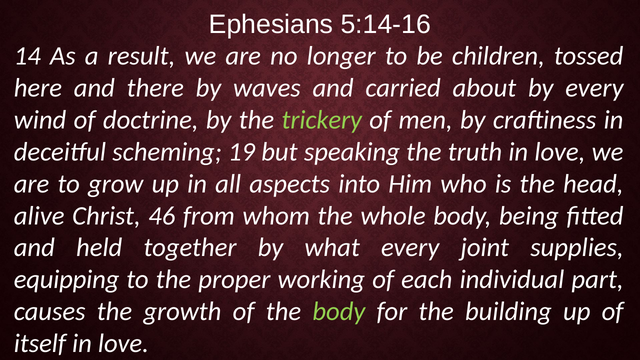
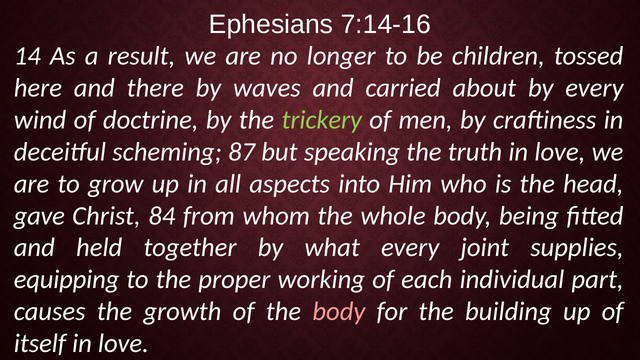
5:14-16: 5:14-16 -> 7:14-16 (386, 25)
19: 19 -> 87 (242, 152)
alive: alive -> gave (39, 216)
46: 46 -> 84 (162, 216)
body colour: light green -> pink (339, 312)
